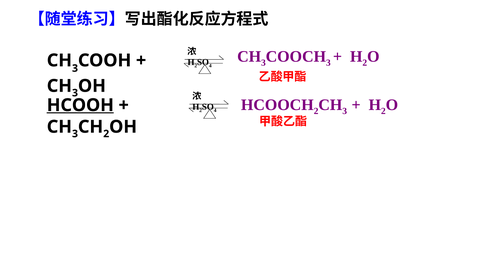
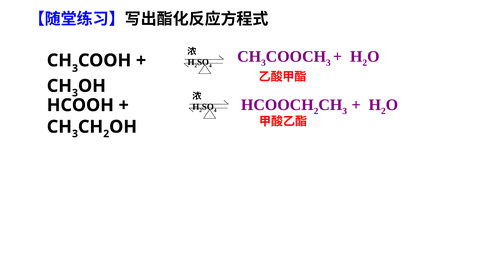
HCOOH underline: present -> none (80, 105)
